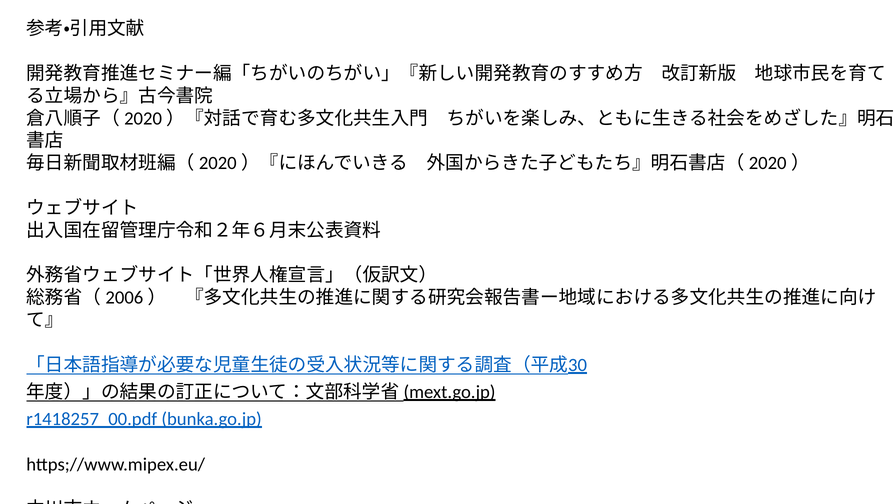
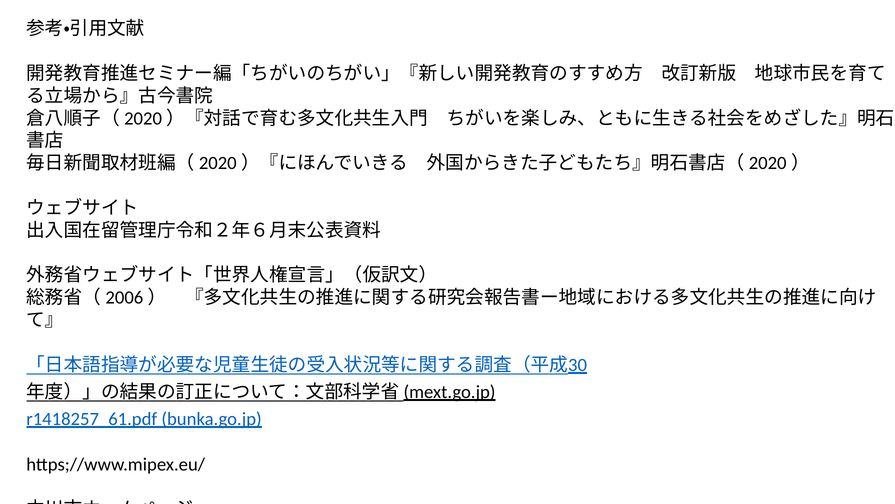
r1418257_00.pdf: r1418257_00.pdf -> r1418257_61.pdf (92, 419)
